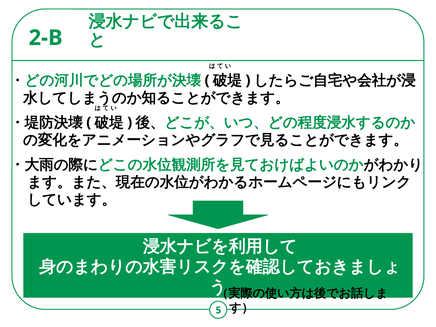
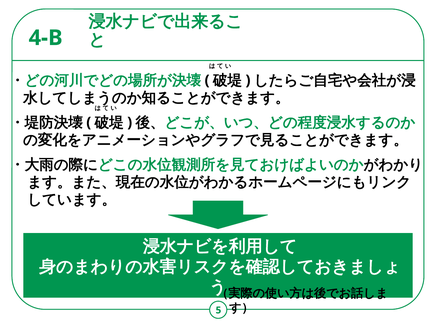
2-B: 2-B -> 4-B (46, 38)
